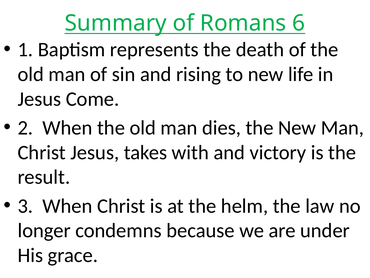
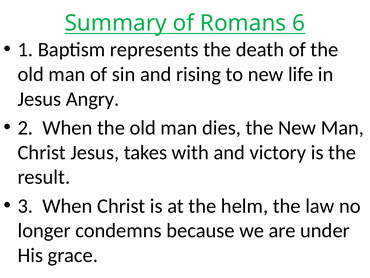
Come: Come -> Angry (93, 99)
